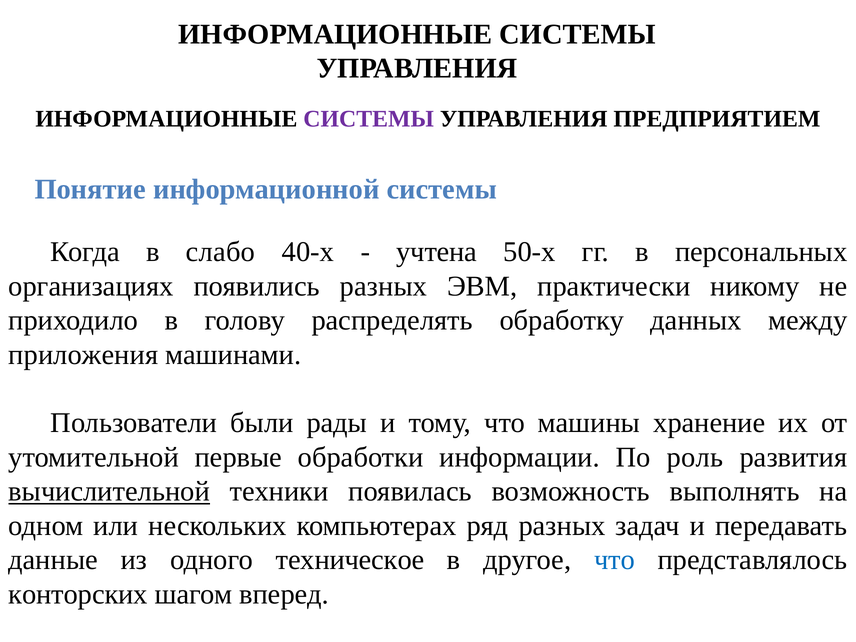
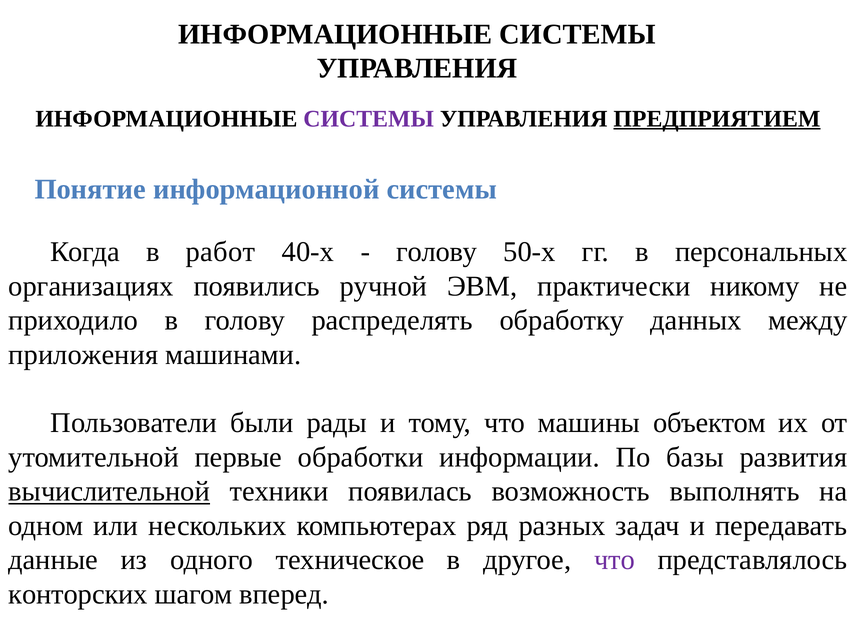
ПРЕДПРИЯТИЕМ underline: none -> present (717, 119)
слабо: слабо -> работ (221, 252)
учтена: учтена -> голову (437, 252)
появились разных: разных -> ручной (383, 286)
хранение: хранение -> объектом (709, 423)
роль: роль -> базы (695, 457)
что colour: blue -> purple (614, 560)
